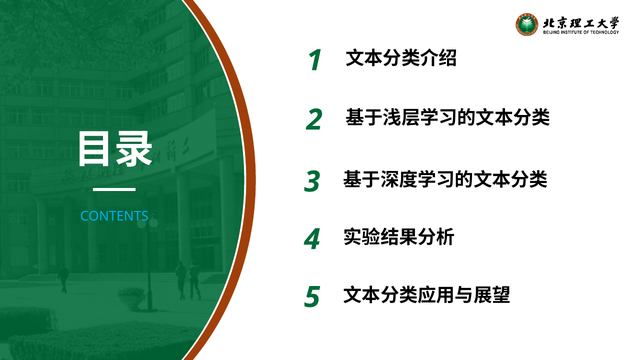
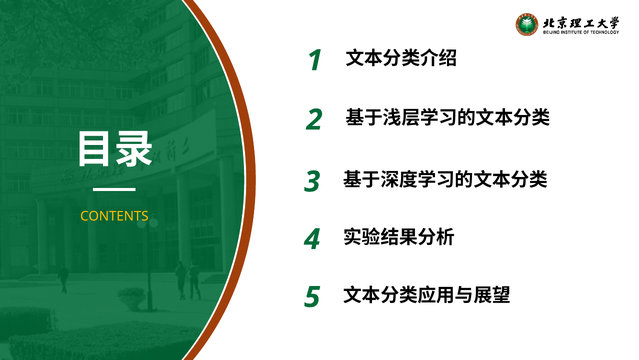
CONTENTS colour: light blue -> yellow (114, 216)
